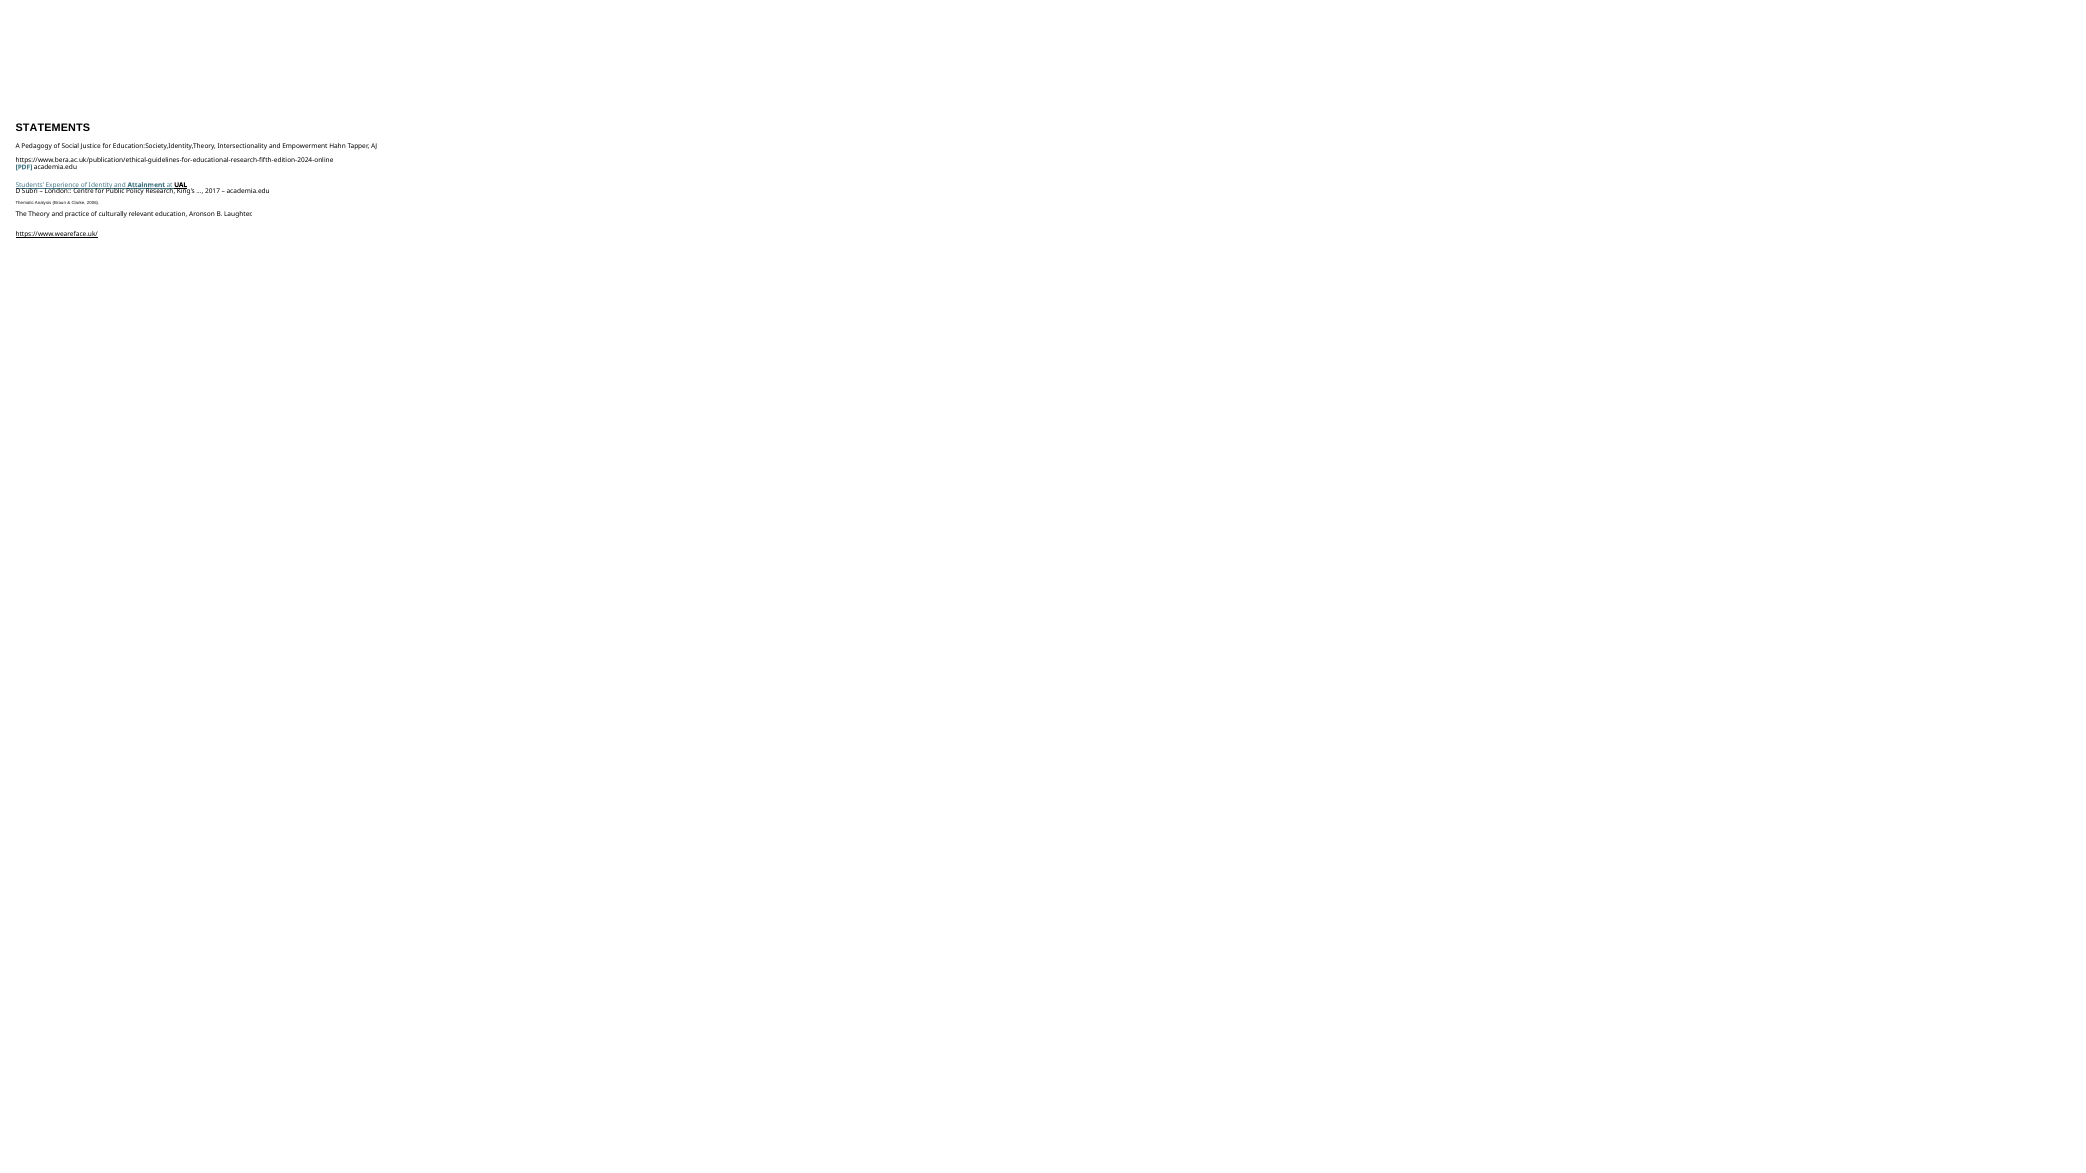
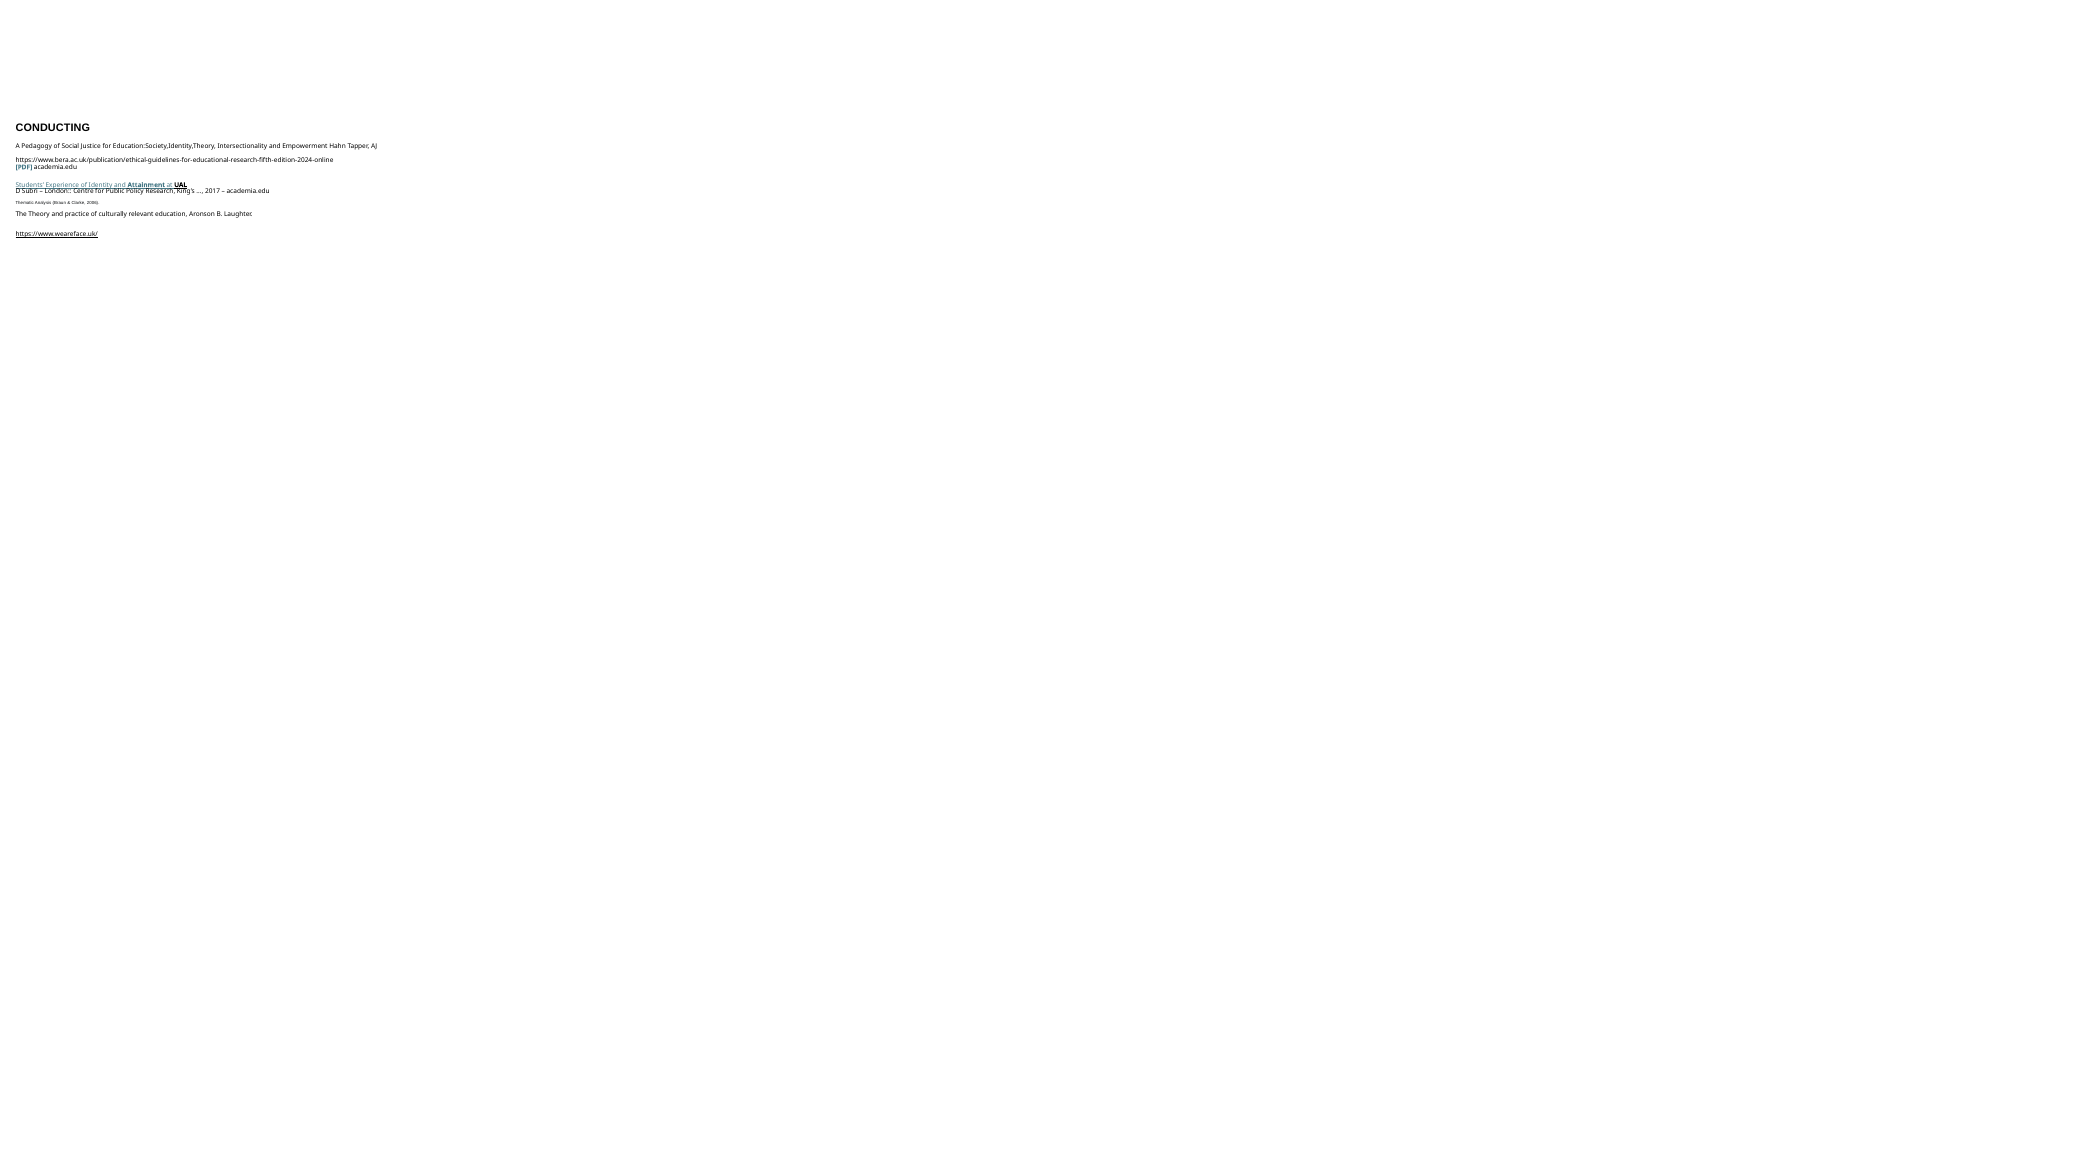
STATEMENTS: STATEMENTS -> CONDUCTING (53, 128)
